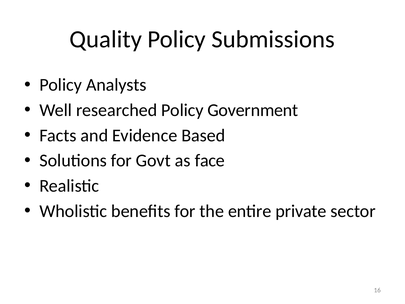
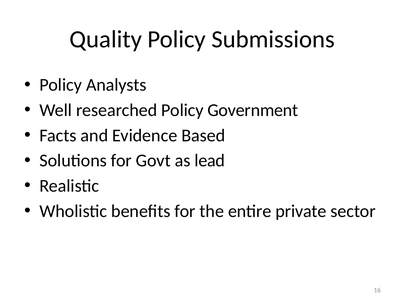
face: face -> lead (210, 161)
